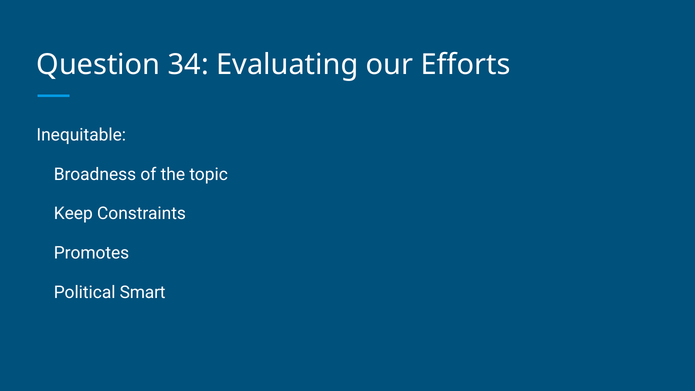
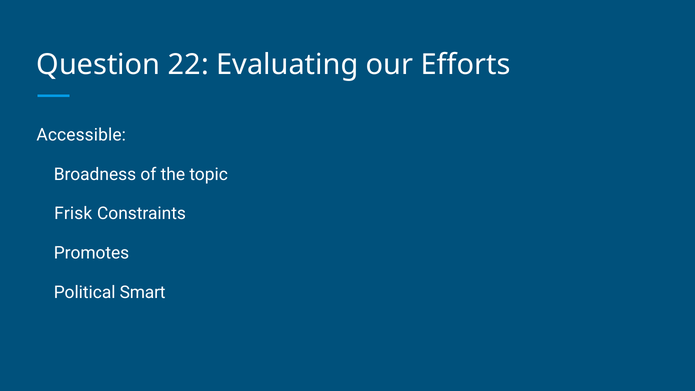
34: 34 -> 22 (188, 65)
Inequitable: Inequitable -> Accessible (81, 135)
Keep: Keep -> Frisk (73, 214)
